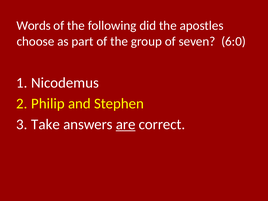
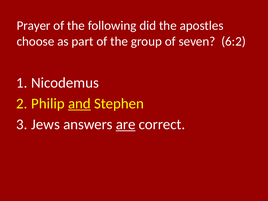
Words: Words -> Prayer (34, 26)
6:0: 6:0 -> 6:2 (234, 41)
and underline: none -> present (79, 104)
Take: Take -> Jews (45, 124)
